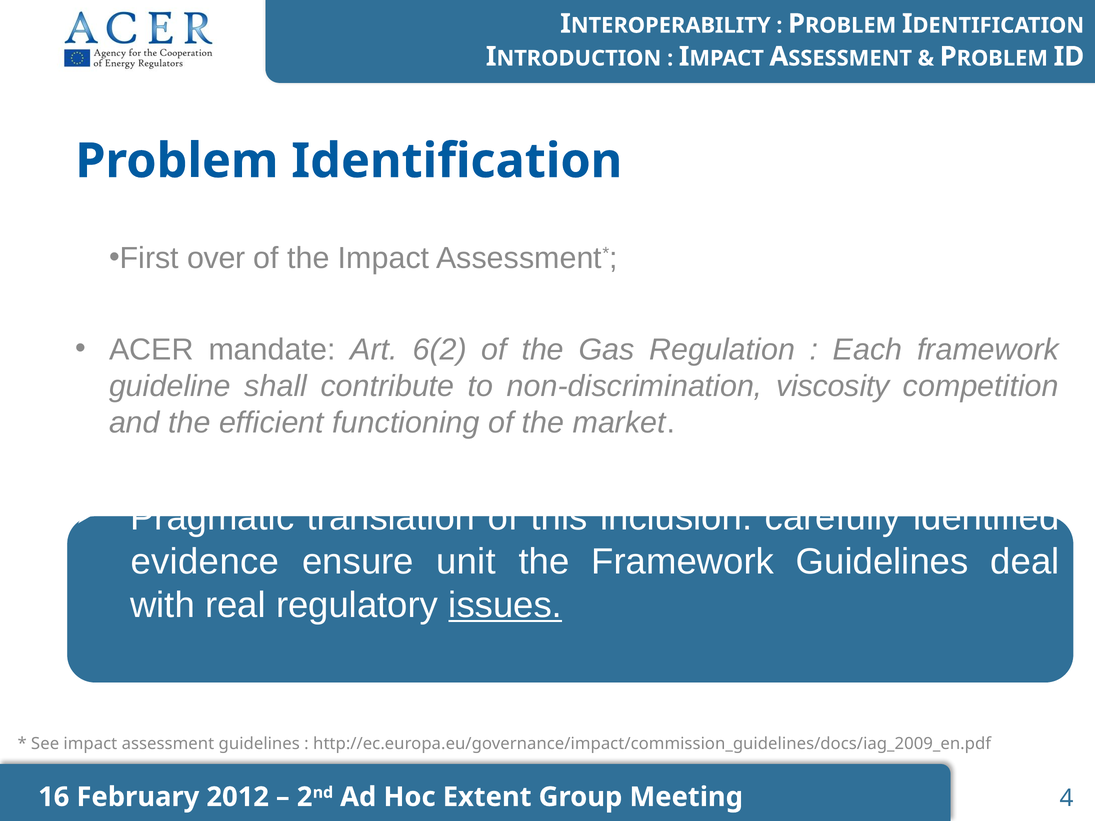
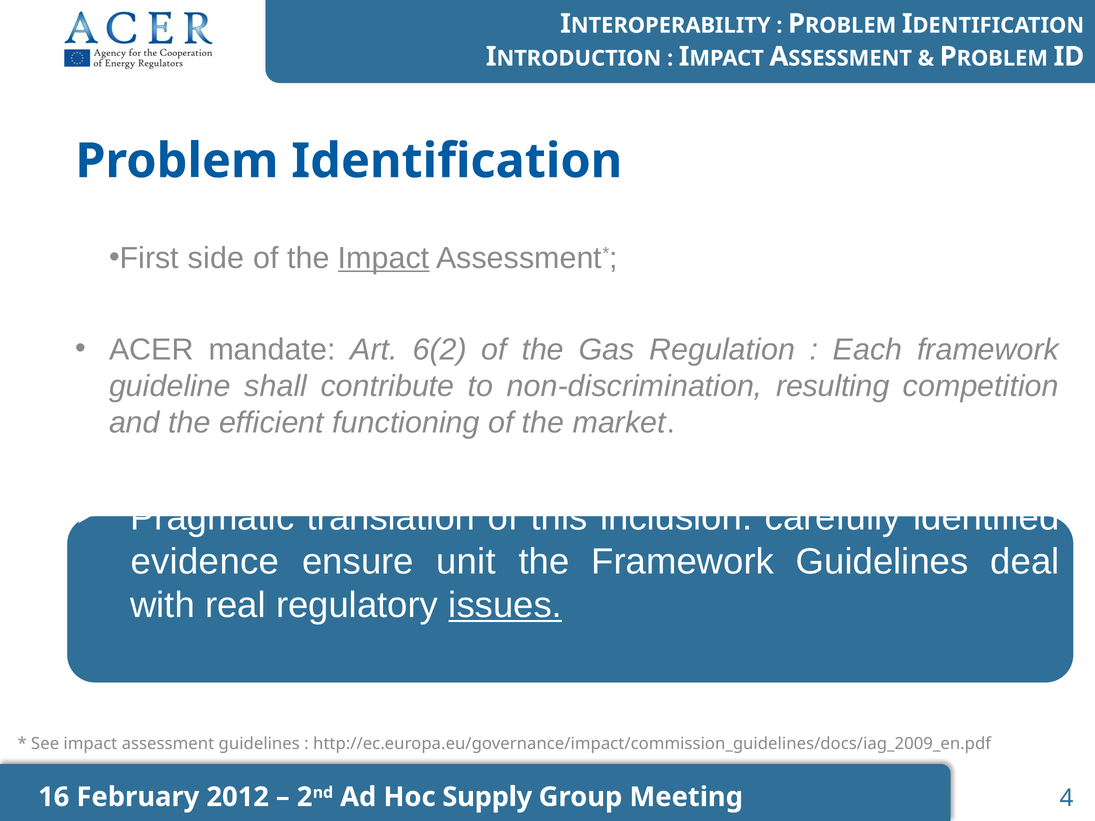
over: over -> side (216, 258)
Impact underline: none -> present (384, 258)
viscosity: viscosity -> resulting (833, 386)
Extent: Extent -> Supply (487, 797)
